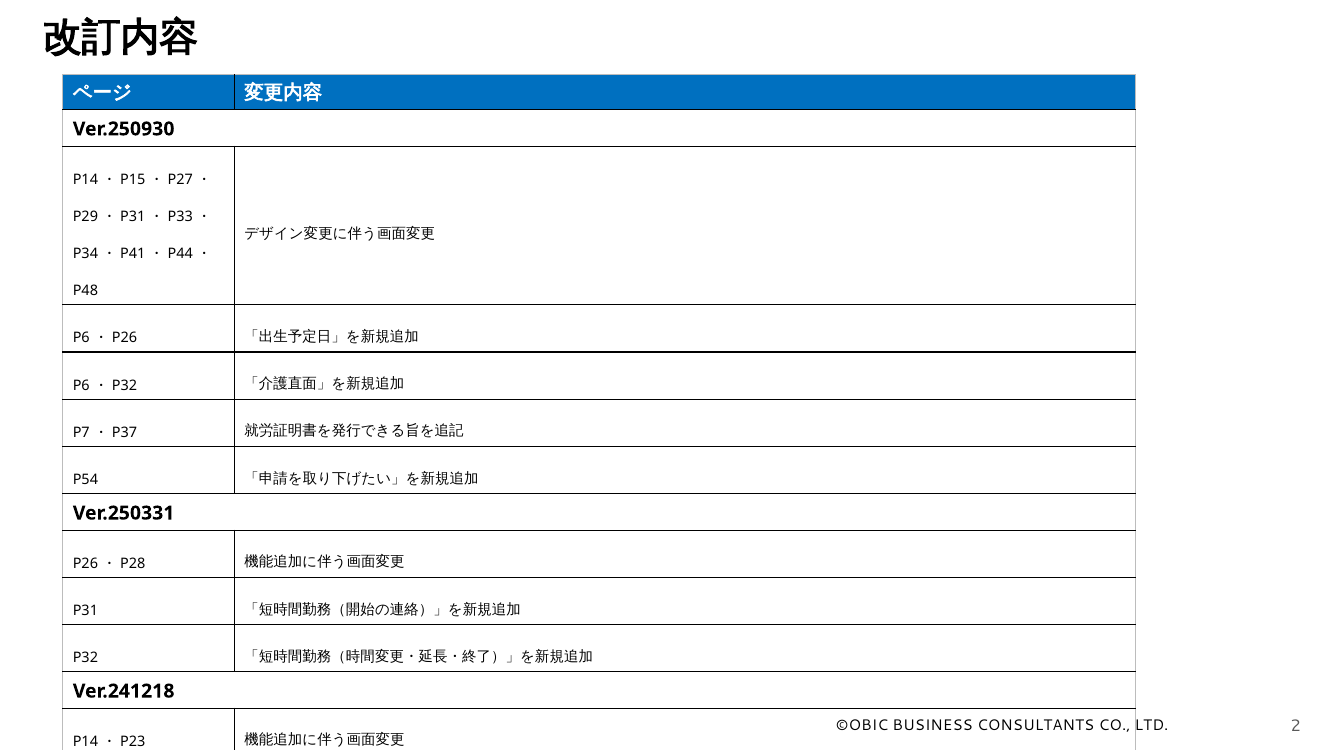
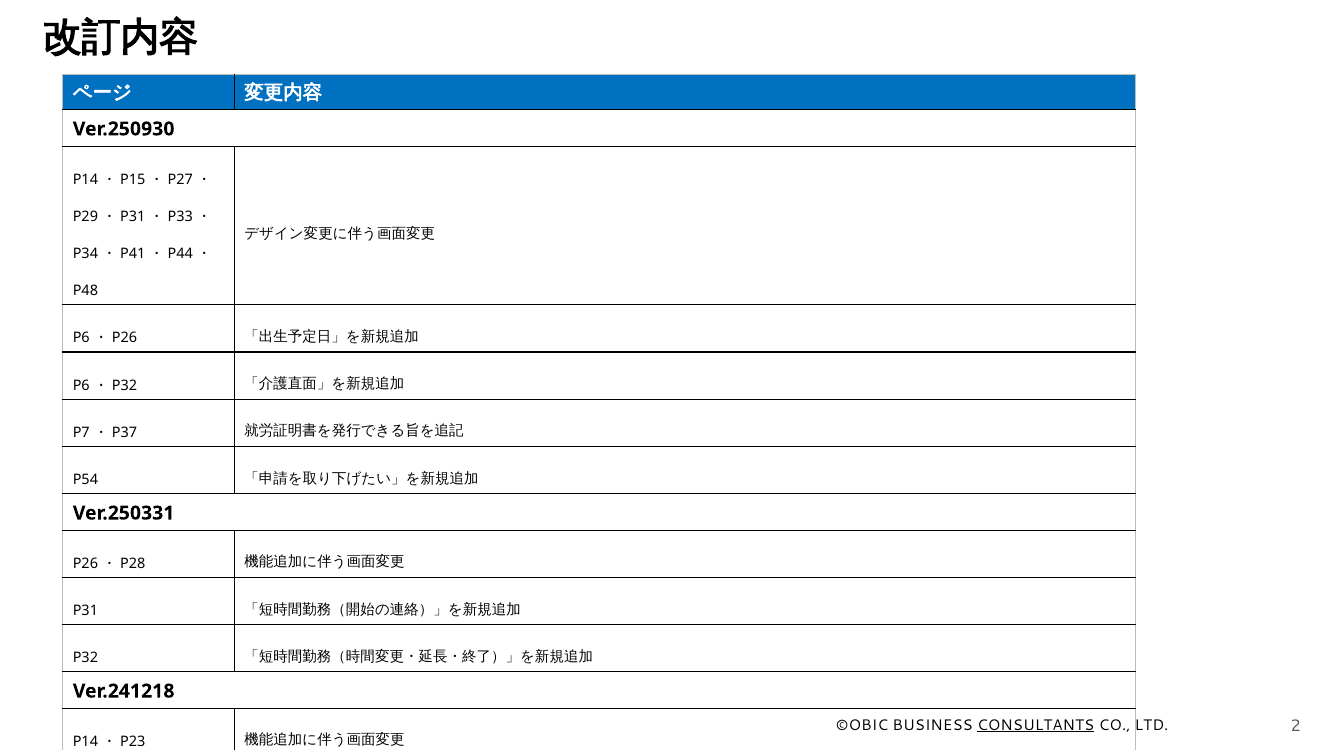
CONSULTANTS underline: none -> present (1036, 725)
